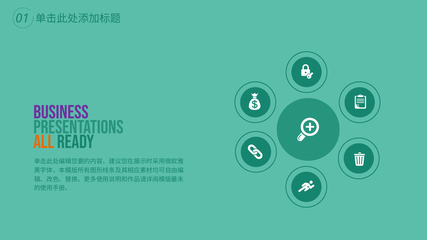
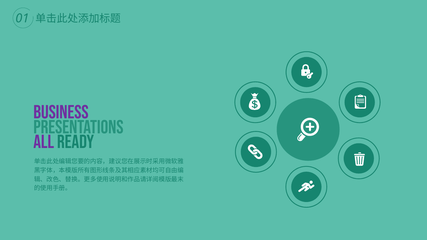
All colour: orange -> purple (44, 142)
